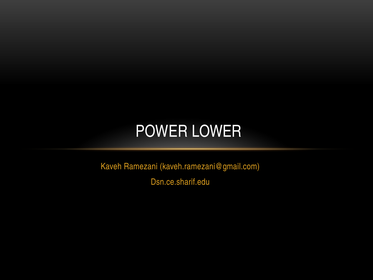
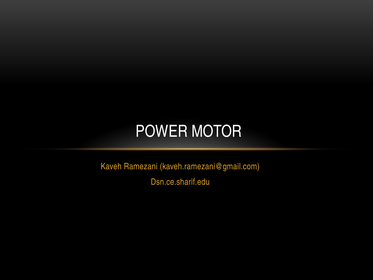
LOWER: LOWER -> MOTOR (217, 131)
